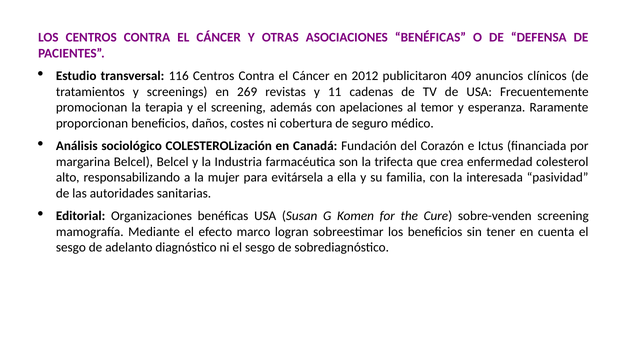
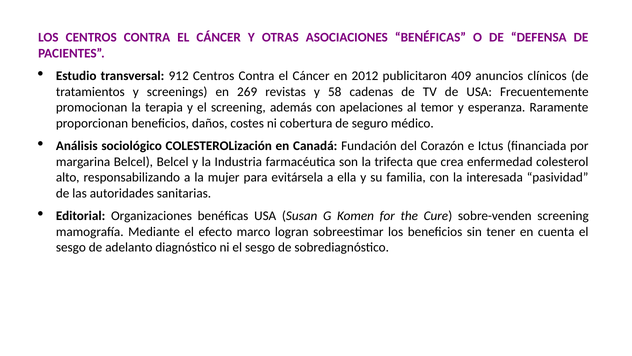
116: 116 -> 912 (179, 76)
11: 11 -> 58 (335, 92)
